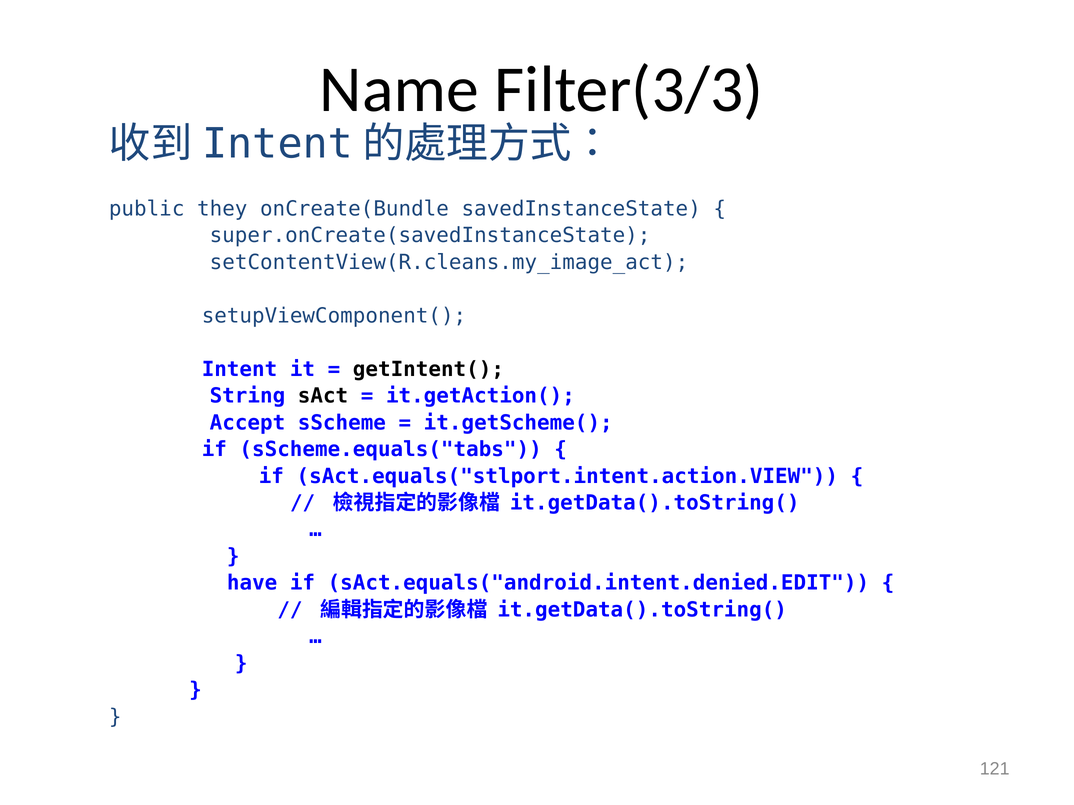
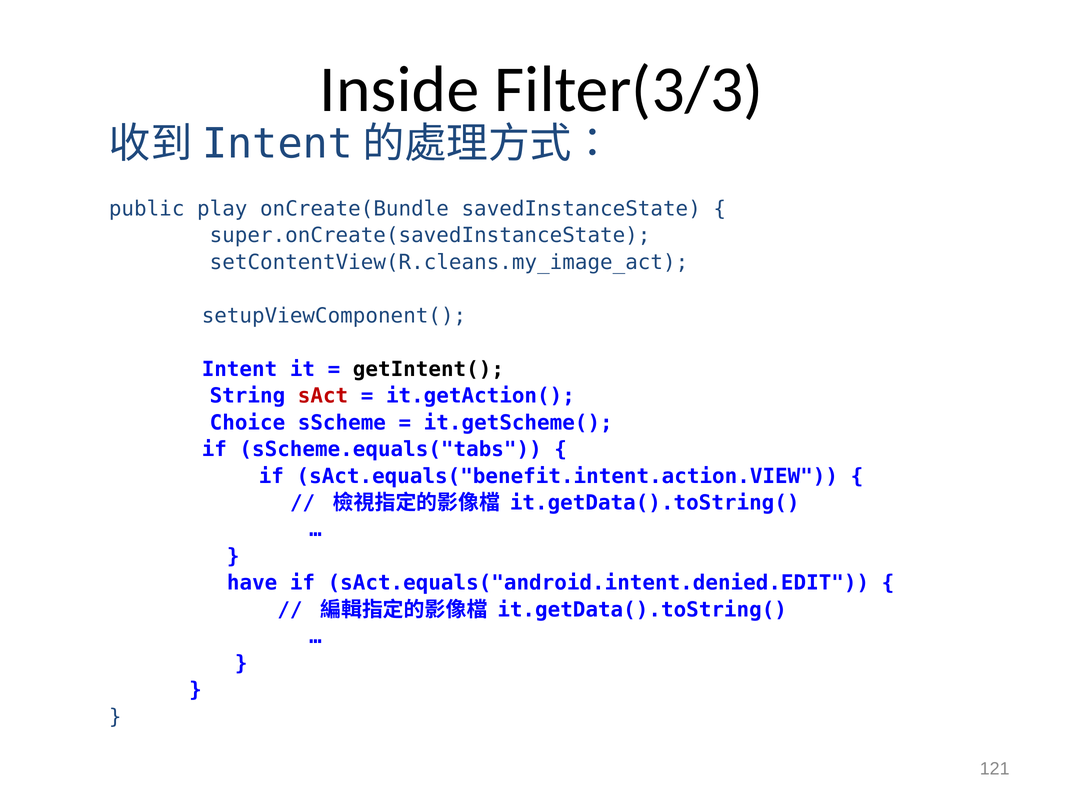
Name: Name -> Inside (399, 90)
they: they -> play (222, 209)
sAct colour: black -> red (323, 396)
Accept: Accept -> Choice (247, 423)
sAct.equals("stlport.intent.action.VIEW: sAct.equals("stlport.intent.action.VIEW -> sAct.equals("benefit.intent.action.VIEW (567, 476)
